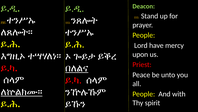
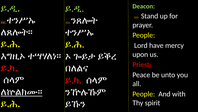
በለልና underline: present -> none (77, 68)
